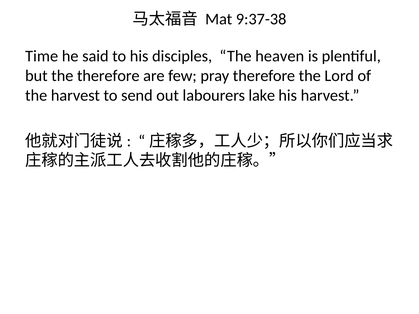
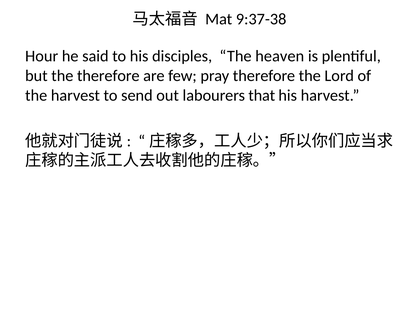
Time: Time -> Hour (42, 56)
lake: lake -> that (262, 95)
